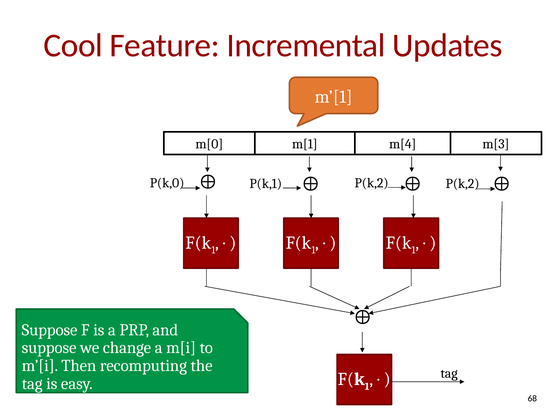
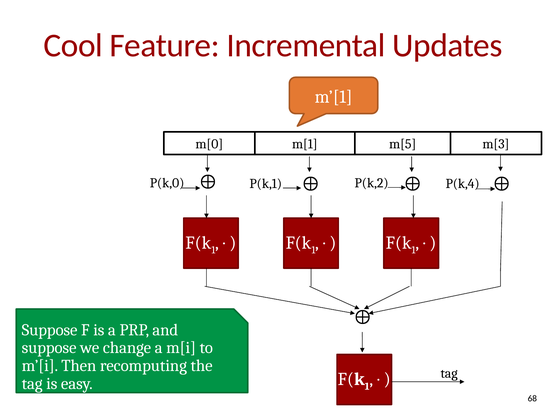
m[4: m[4 -> m[5 (403, 144)
P(k,2 P(k,2: P(k,2 -> P(k,4 (463, 184)
